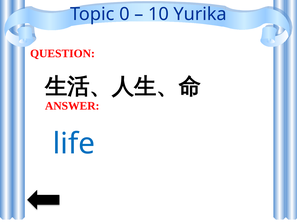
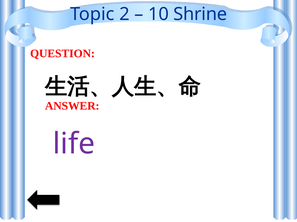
0: 0 -> 2 (124, 14)
Yurika: Yurika -> Shrine (200, 14)
life colour: blue -> purple (74, 144)
